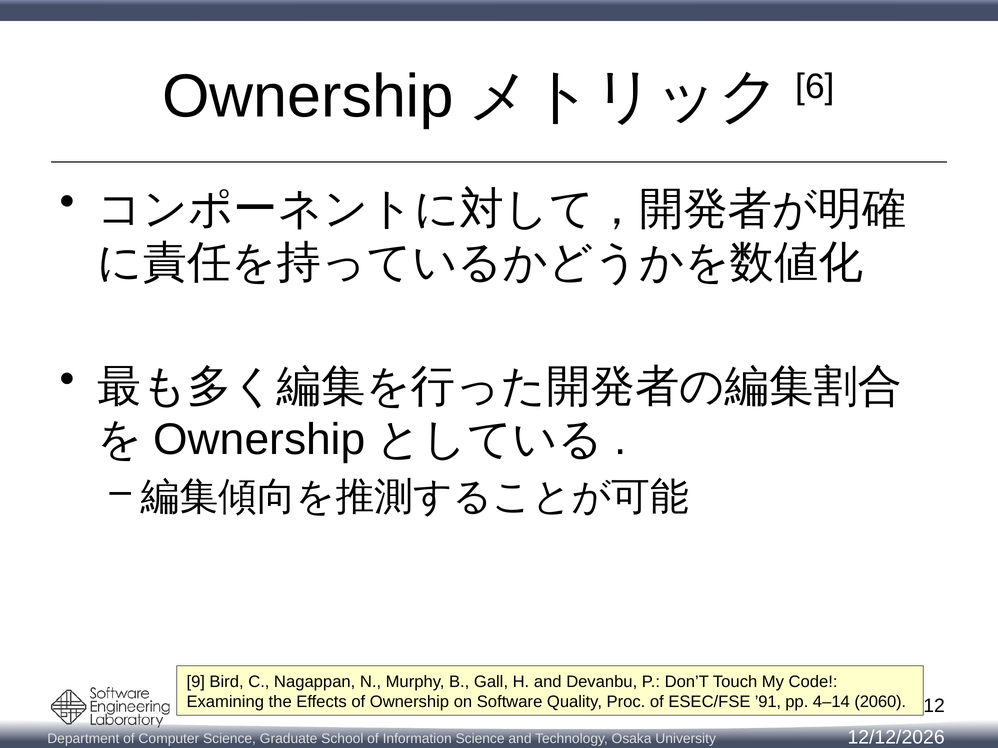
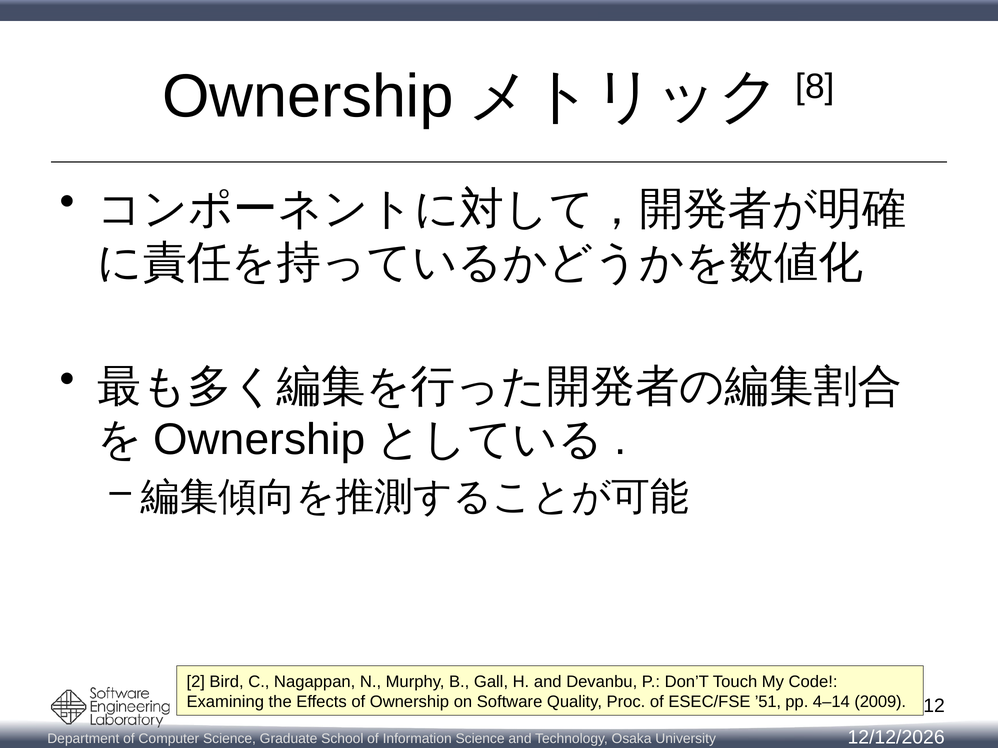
6: 6 -> 8 (815, 87)
9: 9 -> 2 (196, 682)
’91: ’91 -> ’51 (768, 702)
2060: 2060 -> 2009 (880, 702)
